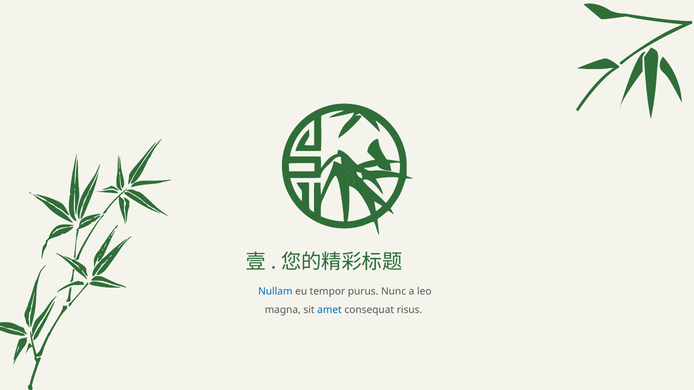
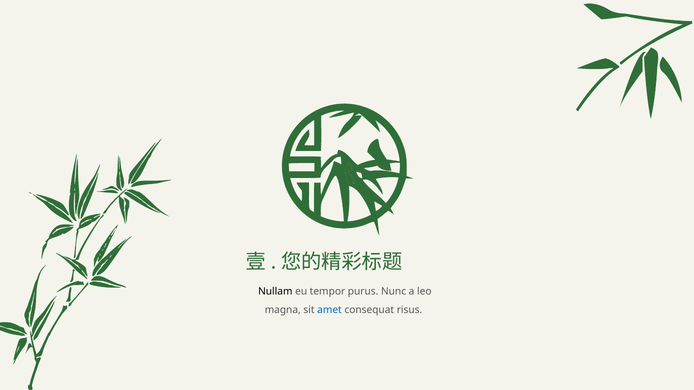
Nullam colour: blue -> black (275, 292)
